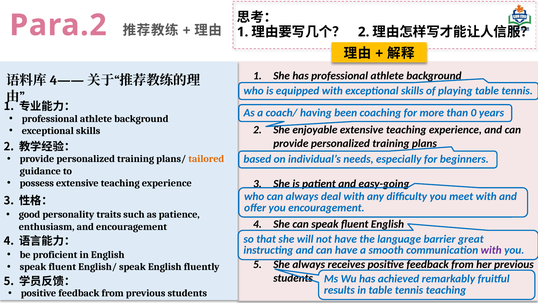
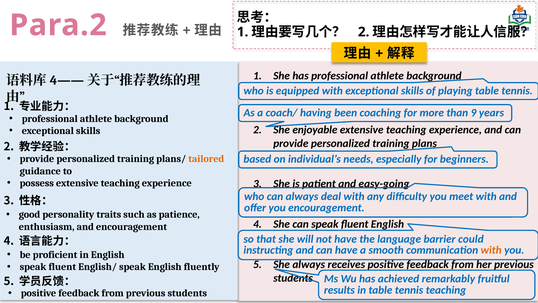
0: 0 -> 9 (474, 113)
great: great -> could (471, 239)
with colour: purple -> orange (491, 250)
